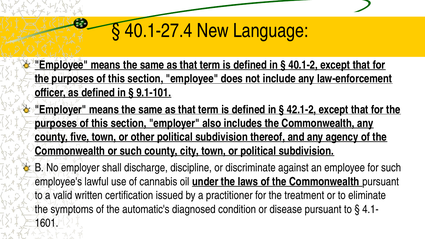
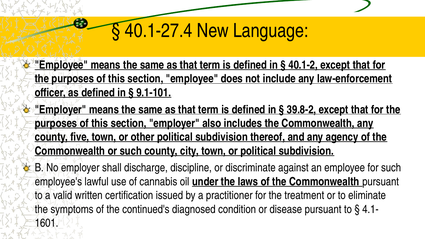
42.1-2: 42.1-2 -> 39.8-2 (302, 110)
automatic's: automatic's -> continued's (146, 209)
